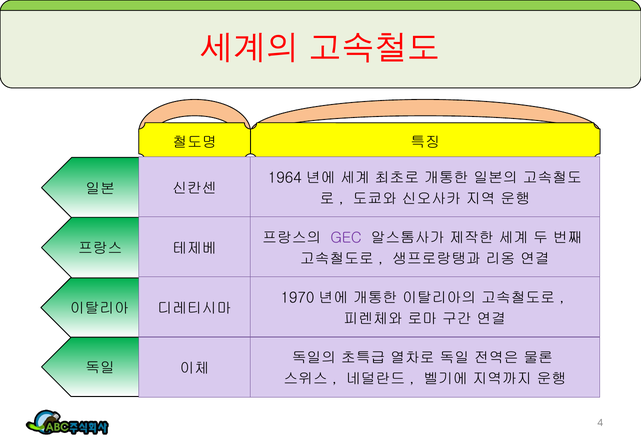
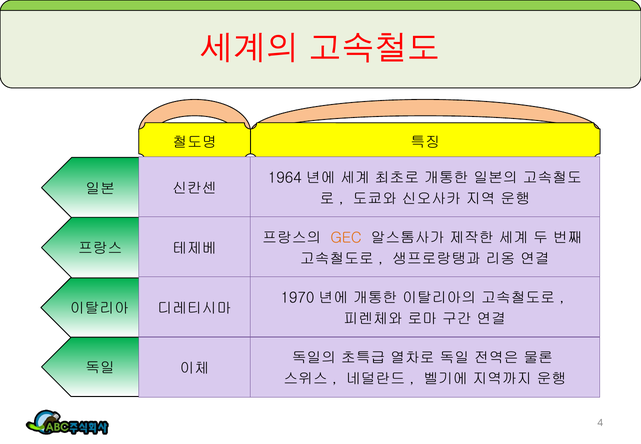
GEC colour: purple -> orange (346, 238)
